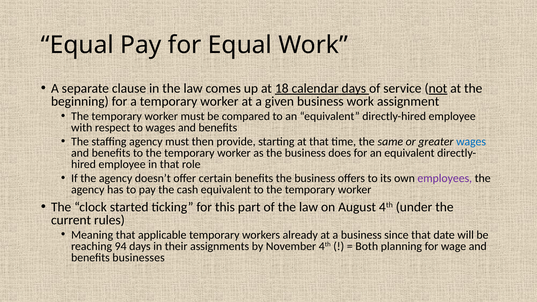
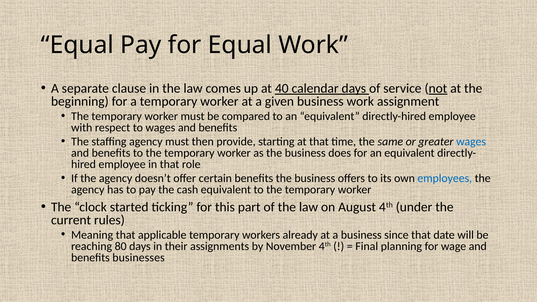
18: 18 -> 40 (282, 88)
employees colour: purple -> blue (445, 178)
94: 94 -> 80 (121, 246)
Both: Both -> Final (367, 246)
